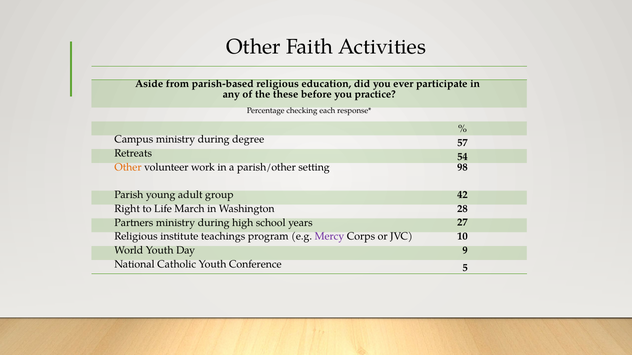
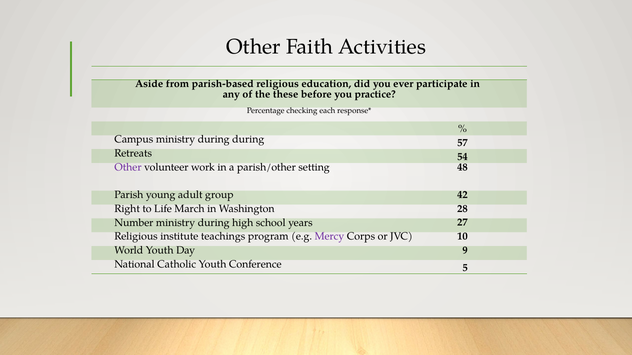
during degree: degree -> during (248, 140)
Other colour: orange -> purple (128, 167)
98: 98 -> 48 (462, 167)
Partners: Partners -> Number (134, 223)
